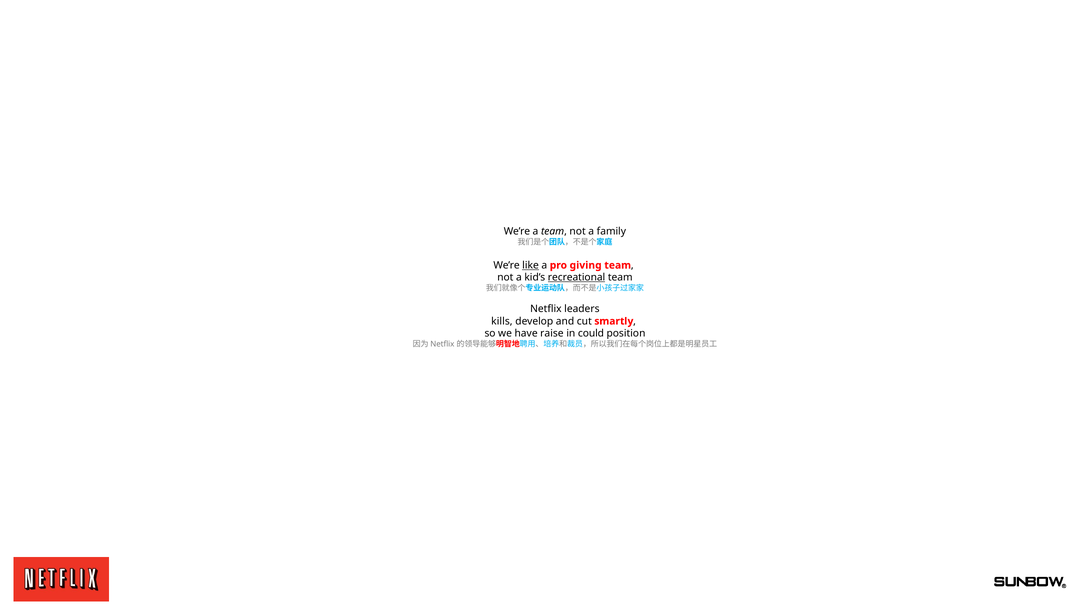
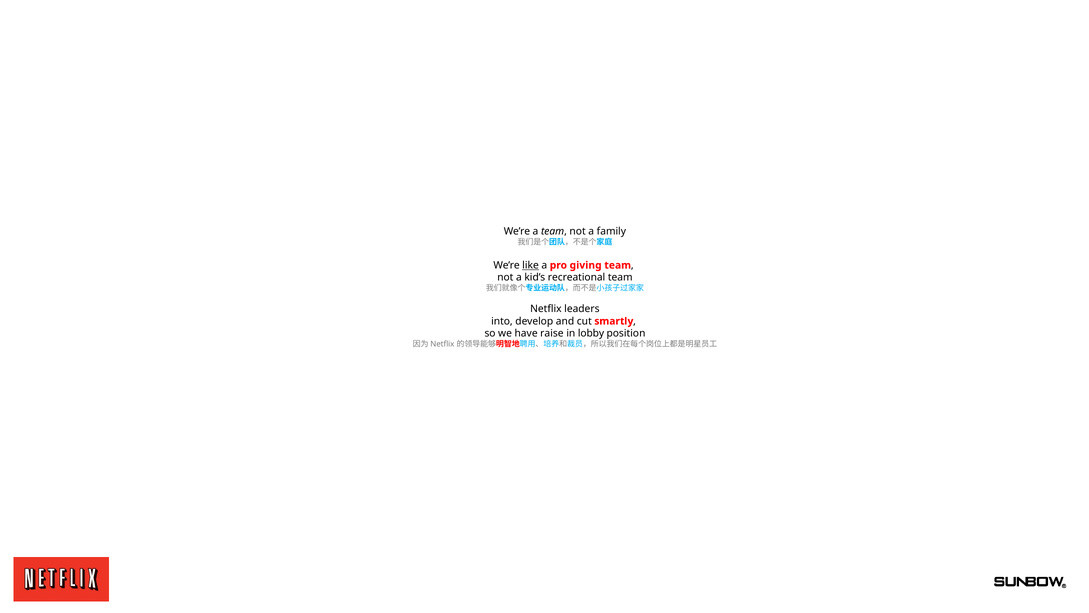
recreational underline: present -> none (577, 277)
kills: kills -> into (502, 321)
could: could -> lobby (591, 333)
